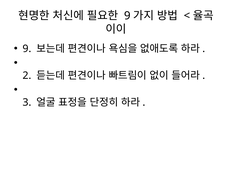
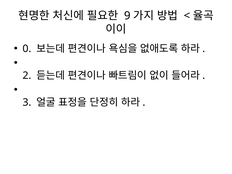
9: 9 -> 0 (27, 49)
